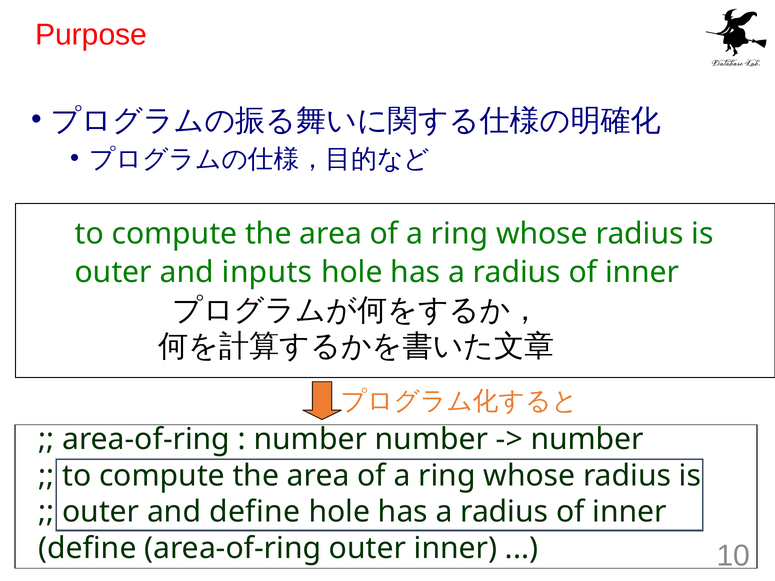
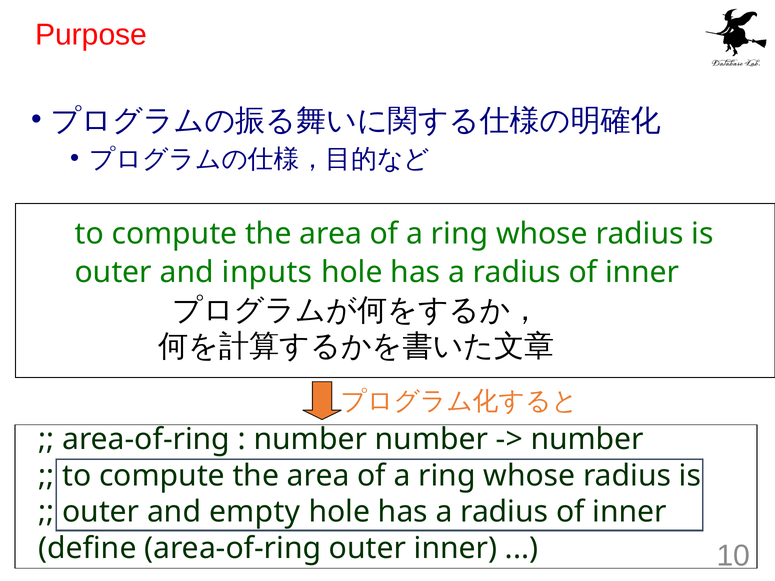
and define: define -> empty (255, 512)
